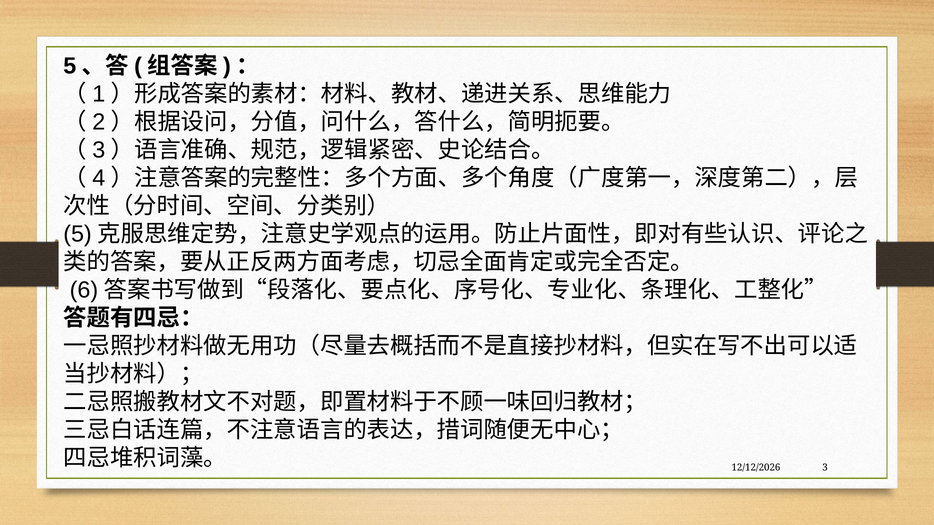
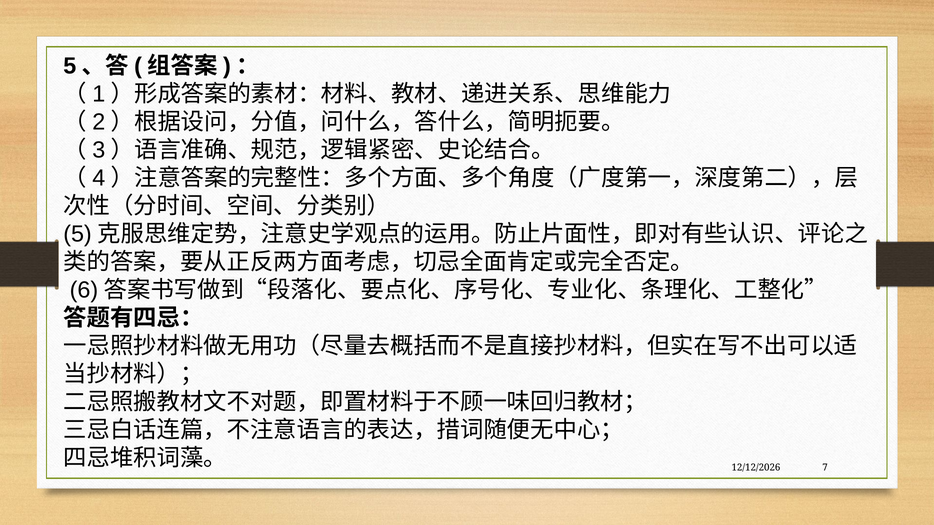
3: 3 -> 7 (825, 468)
